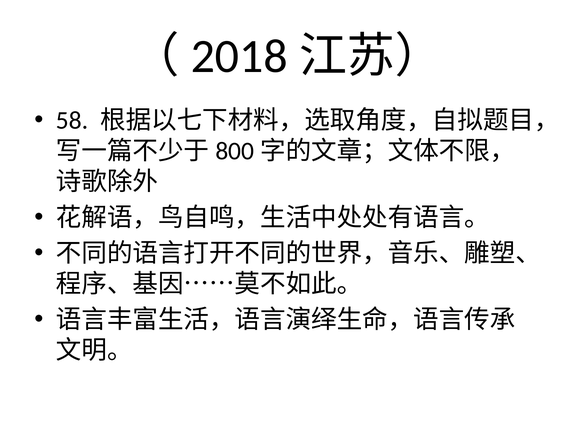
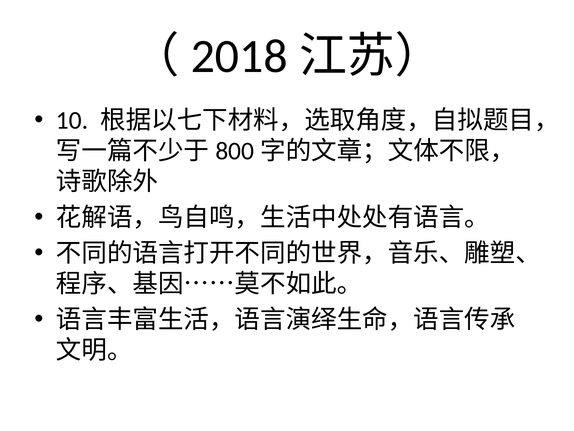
58: 58 -> 10 (72, 120)
